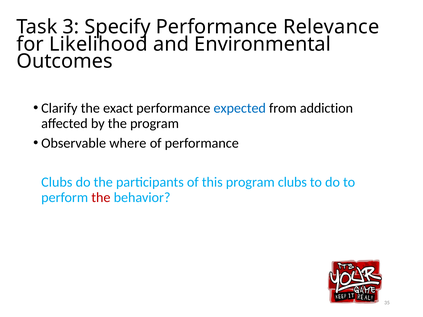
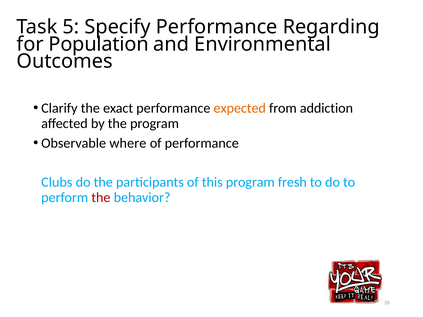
3: 3 -> 5 (71, 27)
Relevance: Relevance -> Regarding (331, 27)
Likelihood: Likelihood -> Population (99, 44)
expected colour: blue -> orange (240, 108)
program clubs: clubs -> fresh (292, 182)
